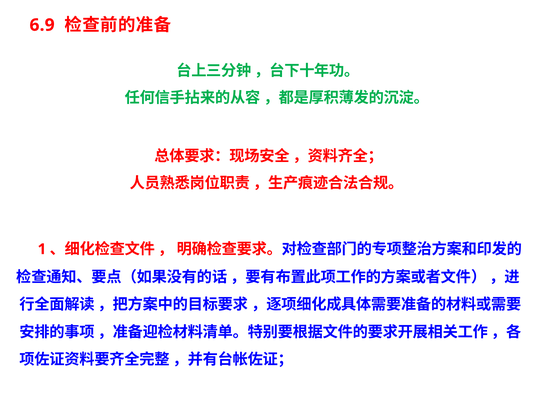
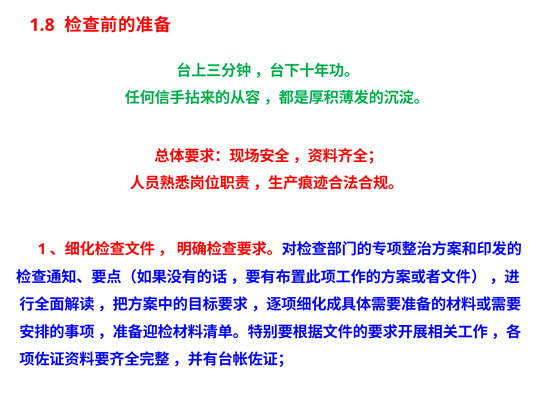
6.9: 6.9 -> 1.8 (42, 25)
